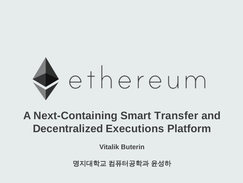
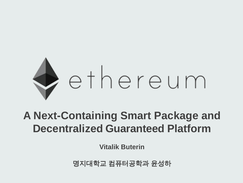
Transfer: Transfer -> Package (176, 115)
Executions: Executions -> Guaranteed (135, 128)
